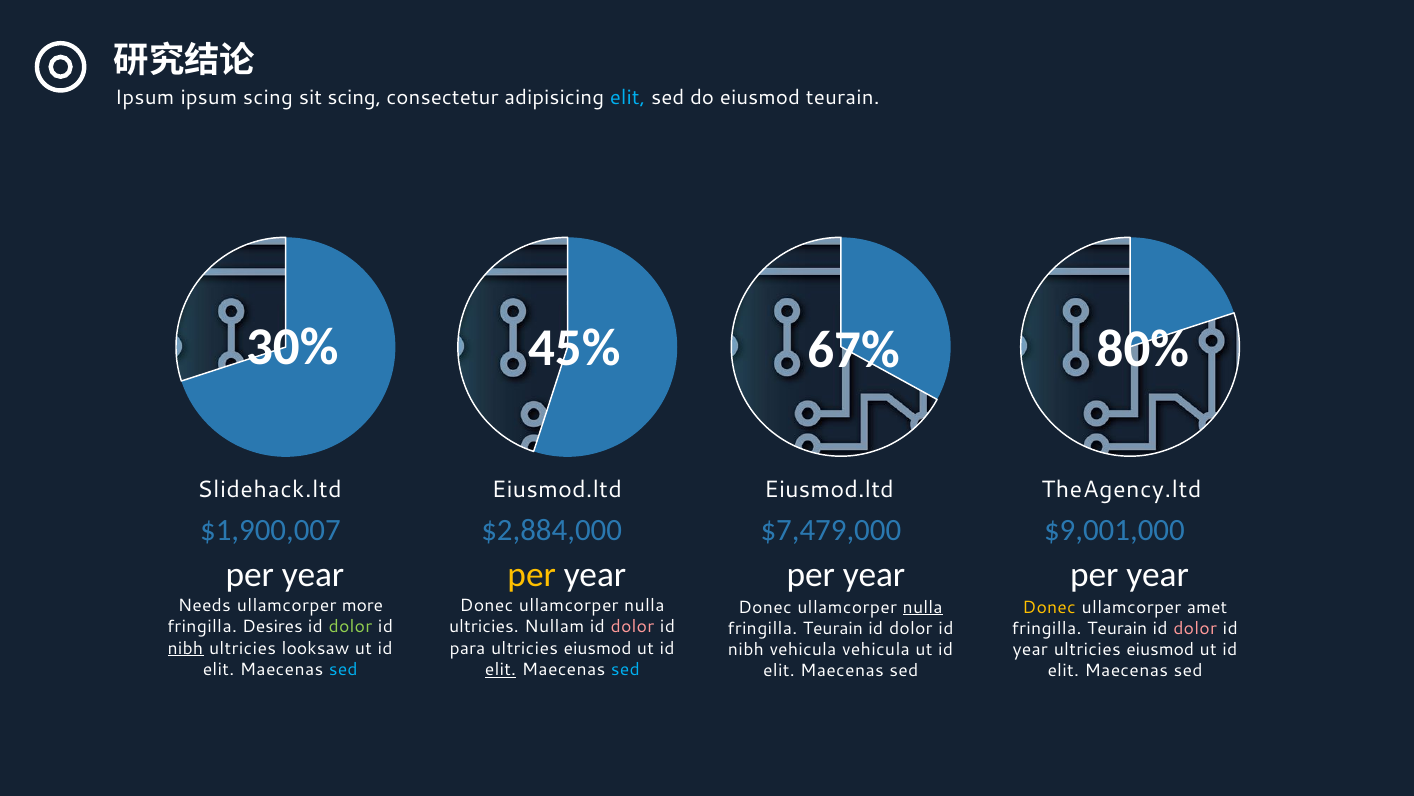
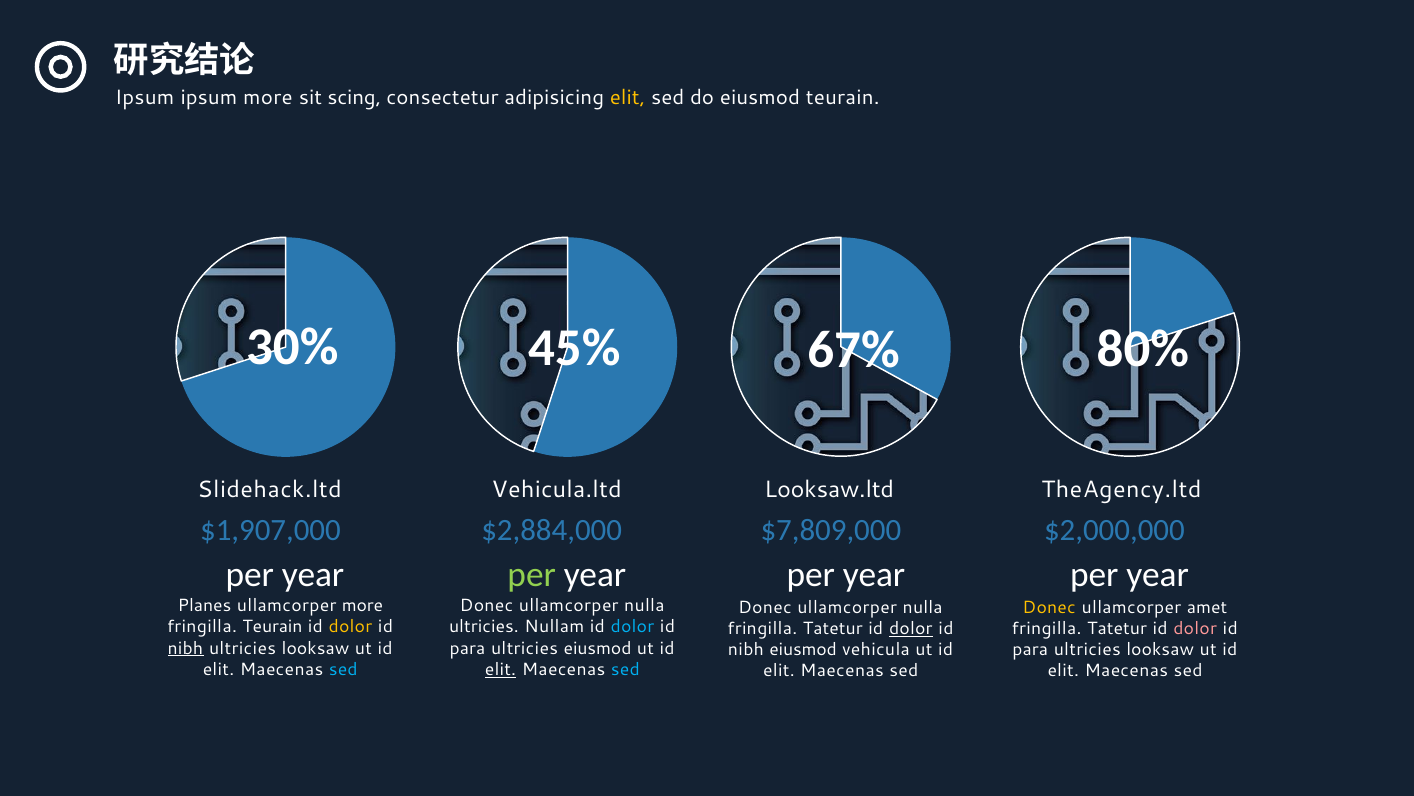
ipsum scing: scing -> more (268, 97)
elit colour: light blue -> yellow (628, 97)
Eiusmod.ltd: Eiusmod.ltd -> Vehicula.ltd (557, 489)
Eiusmod.ltd: Eiusmod.ltd -> Looksaw.ltd (829, 489)
$1,900,007: $1,900,007 -> $1,907,000 (270, 530)
$7,479,000: $7,479,000 -> $7,809,000 (831, 530)
$9,001,000: $9,001,000 -> $2,000,000 (1114, 530)
per colour: yellow -> light green (532, 575)
Needs: Needs -> Planes (205, 605)
nulla underline: present -> none (923, 607)
fringilla Desires: Desires -> Teurain (272, 627)
dolor colour: light green -> yellow (350, 627)
dolor colour: pink -> light blue (632, 627)
Teurain: Teurain -> Tatetur (833, 628)
dolor underline: none -> present (911, 628)
Teurain: Teurain -> Tatetur (1117, 628)
nibh vehicula: vehicula -> eiusmod (803, 649)
year: year -> para (1030, 649)
eiusmod: eiusmod -> looksaw (1160, 649)
